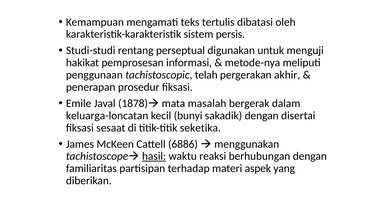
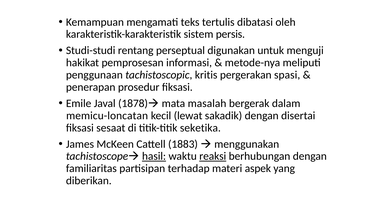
telah: telah -> kritis (206, 75)
akhir: akhir -> spasi (287, 75)
keluarga-loncatan: keluarga-loncatan -> memicu-loncatan (107, 116)
bunyi: bunyi -> lewat (188, 116)
6886: 6886 -> 1883 (183, 144)
reaksi underline: none -> present (213, 156)
